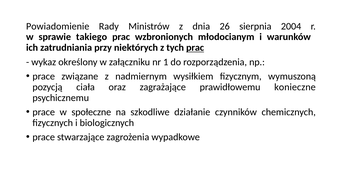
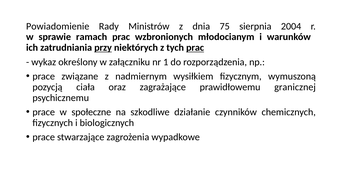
26: 26 -> 75 (225, 26)
takiego: takiego -> ramach (92, 37)
przy underline: none -> present (103, 48)
konieczne: konieczne -> granicznej (295, 87)
